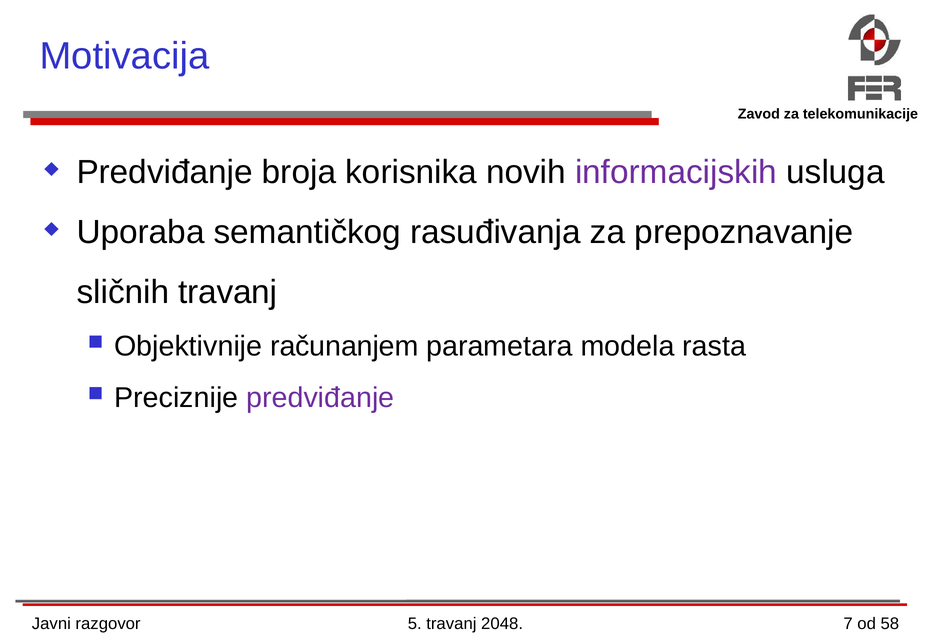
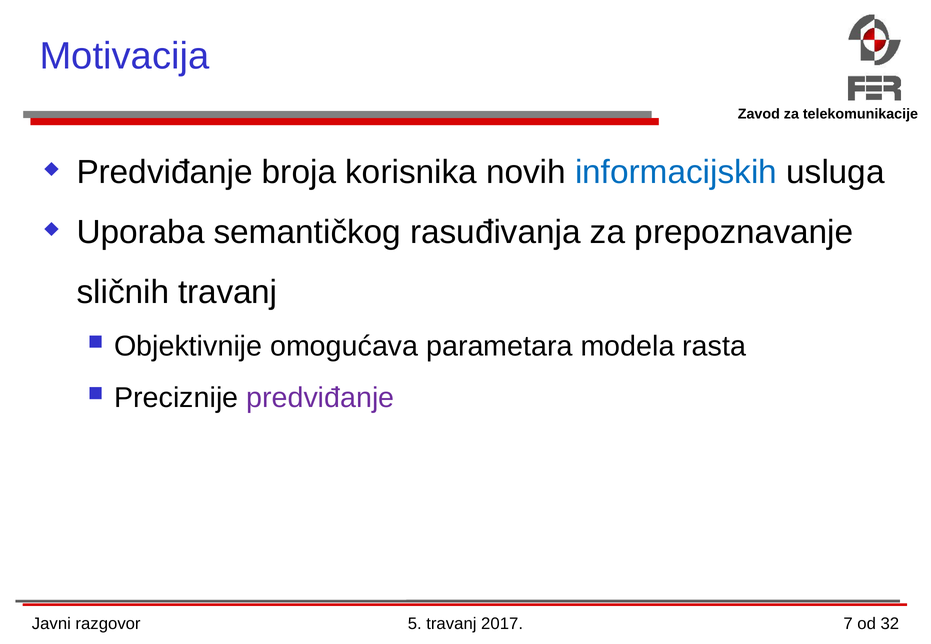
informacijskih colour: purple -> blue (676, 173)
računanjem: računanjem -> omogućava (344, 347)
2048: 2048 -> 2017 (502, 624)
58: 58 -> 32 (890, 624)
